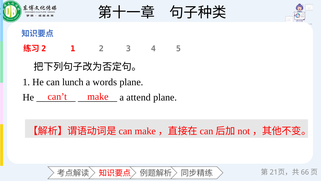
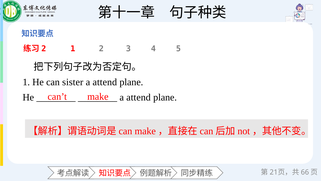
lunch: lunch -> sister (73, 82)
words: words -> attend (105, 82)
